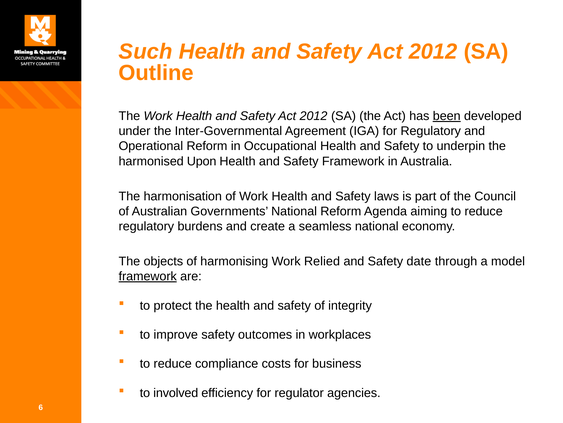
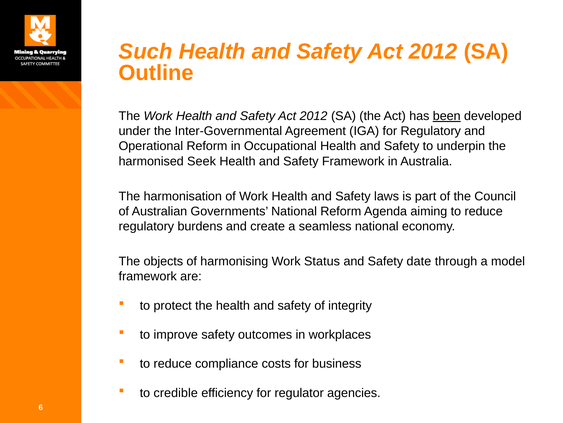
Upon: Upon -> Seek (202, 161)
Relied: Relied -> Status (322, 261)
framework underline: present -> none (148, 276)
involved: involved -> credible (176, 392)
